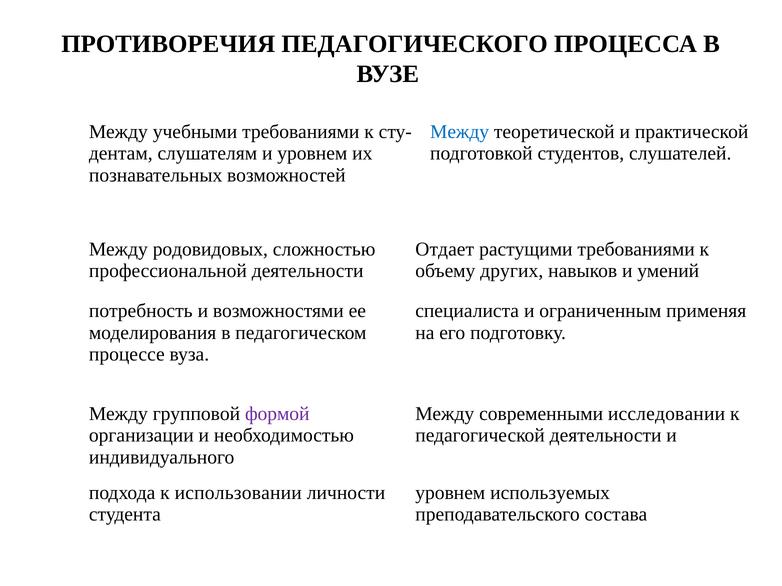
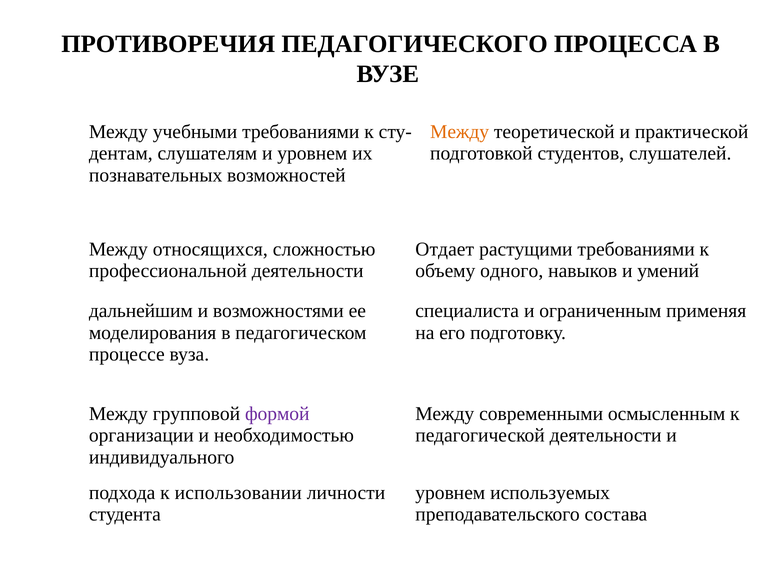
Между colour: blue -> orange (460, 132)
родовидовых: родовидовых -> относящихся (210, 249)
других: других -> одного (512, 271)
потребность: потребность -> дальнейшим (141, 311)
исследовании: исследовании -> осмысленным (667, 414)
